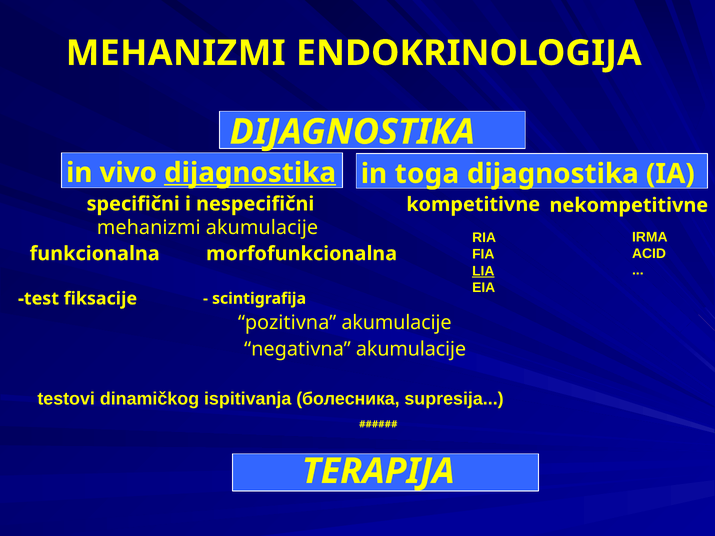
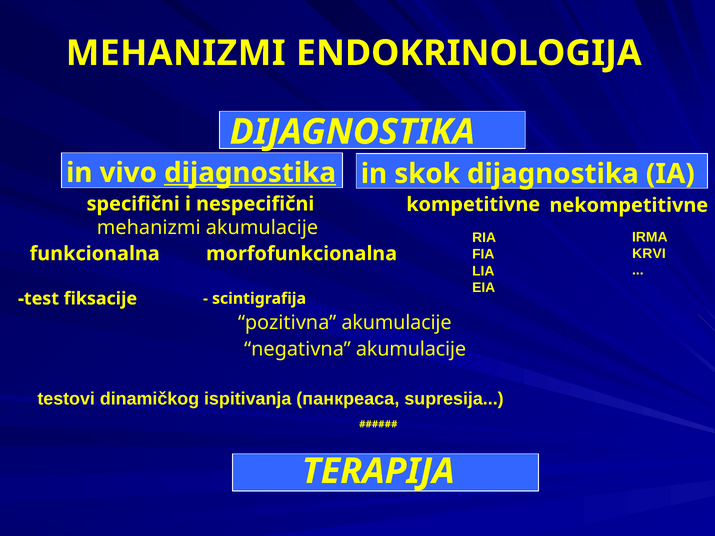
toga: toga -> skok (427, 174)
ACID: ACID -> KRVI (649, 254)
LIA underline: present -> none (483, 271)
болесника: болесника -> панкреаса (348, 399)
